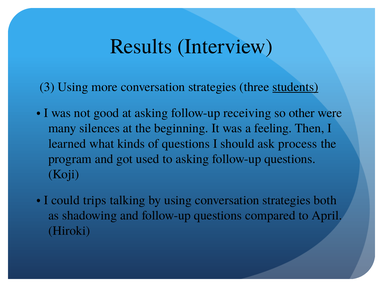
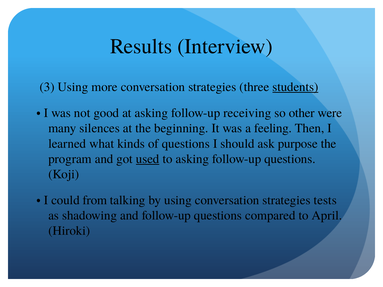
process: process -> purpose (298, 144)
used underline: none -> present (148, 159)
trips: trips -> from (95, 200)
both: both -> tests (325, 200)
